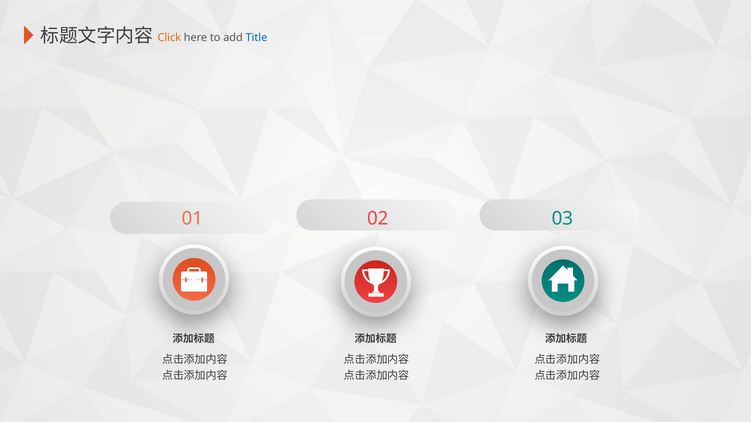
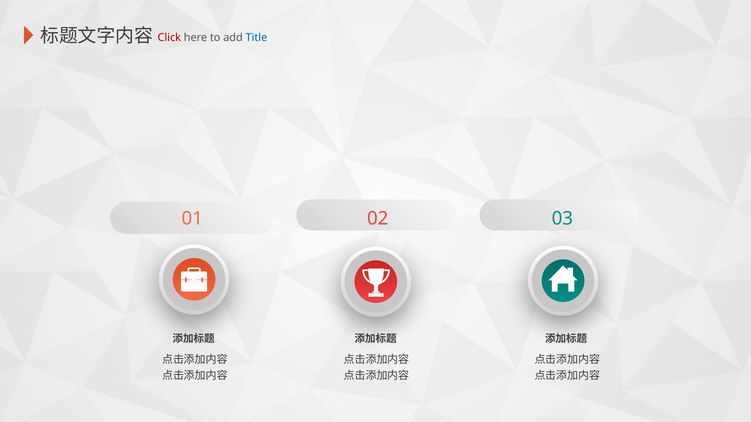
Click colour: orange -> red (169, 38)
